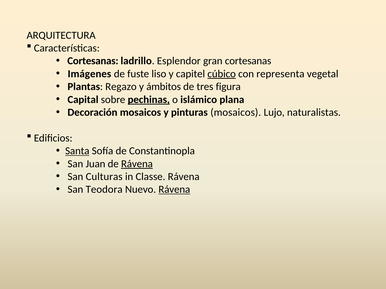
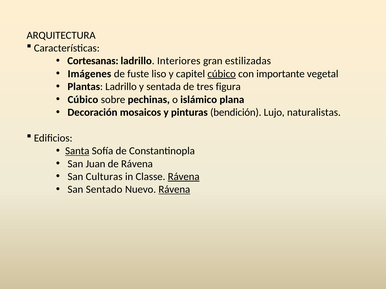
Esplendor: Esplendor -> Interiores (179, 61)
gran cortesanas: cortesanas -> estilizadas (248, 61)
representa: representa -> importante (281, 74)
Plantas Regazo: Regazo -> Ladrillo (121, 87)
ámbitos: ámbitos -> sentada (164, 87)
Capital: Capital -> Cúbico (83, 100)
pechinas underline: present -> none (149, 100)
pinturas mosaicos: mosaicos -> bendición (236, 113)
Rávena underline: present -> none (137, 164)
Rávena underline: none -> present (184, 177)
Teodora: Teodora -> Sentado (104, 190)
